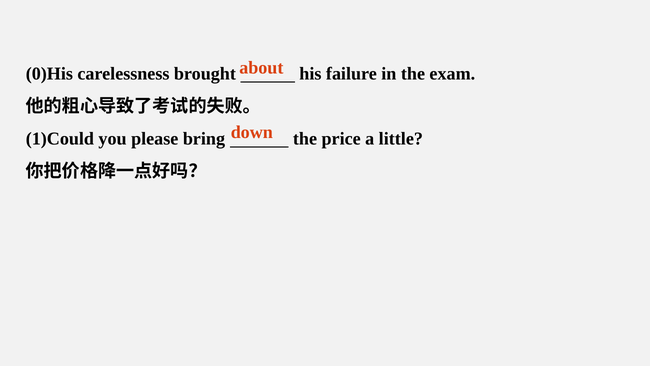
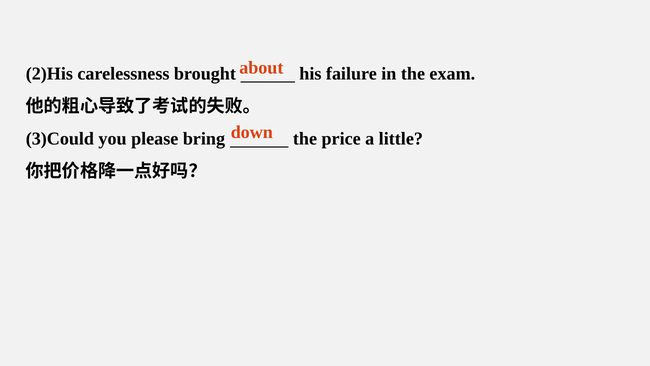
0)His: 0)His -> 2)His (49, 74)
1)Could: 1)Could -> 3)Could (60, 139)
